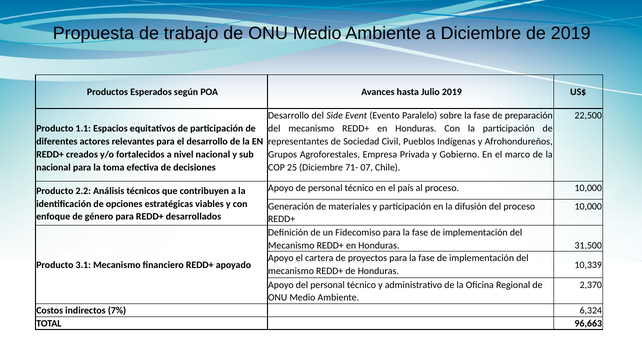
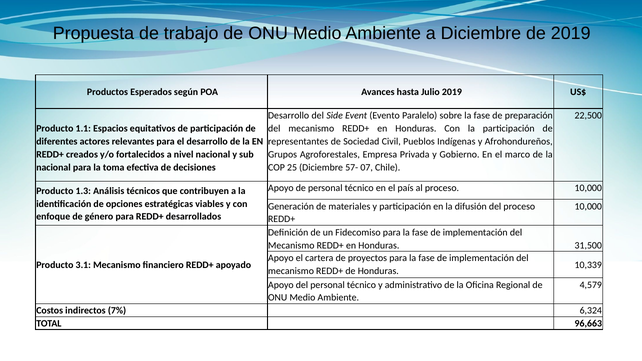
71-: 71- -> 57- (352, 167)
2.2: 2.2 -> 1.3 (83, 191)
2,370: 2,370 -> 4,579 (591, 285)
